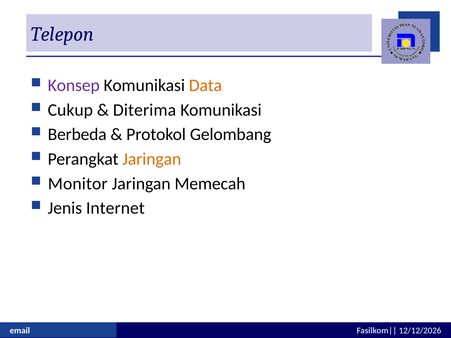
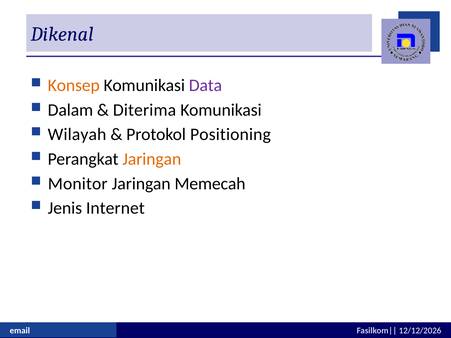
Telepon: Telepon -> Dikenal (62, 34)
Konsep colour: purple -> orange (74, 85)
Data colour: orange -> purple (205, 85)
Cukup: Cukup -> Dalam (70, 110)
Berbeda: Berbeda -> Wilayah (77, 135)
Gelombang: Gelombang -> Positioning (230, 135)
